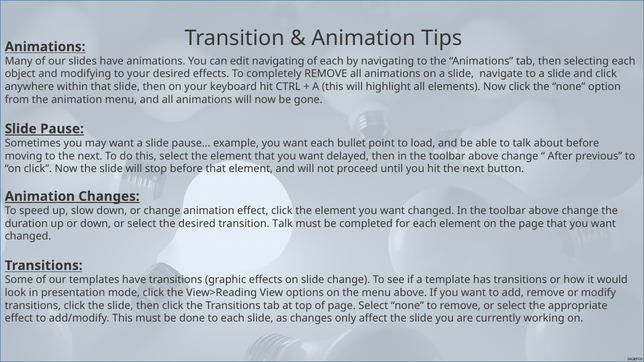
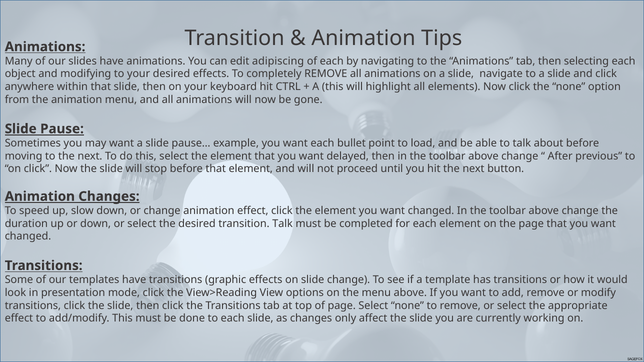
edit navigating: navigating -> adipiscing (278, 61)
